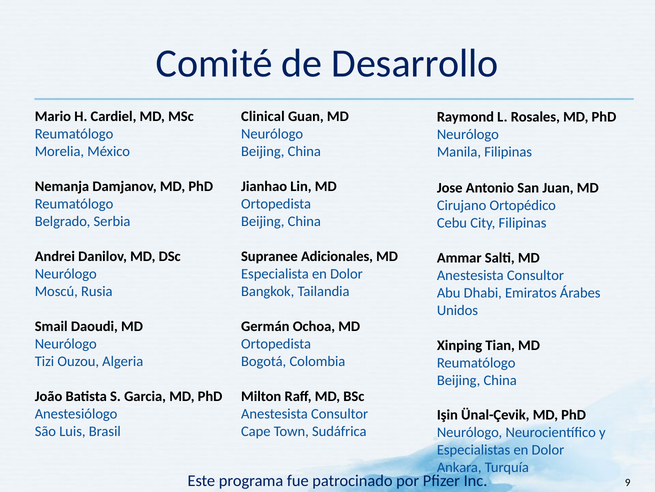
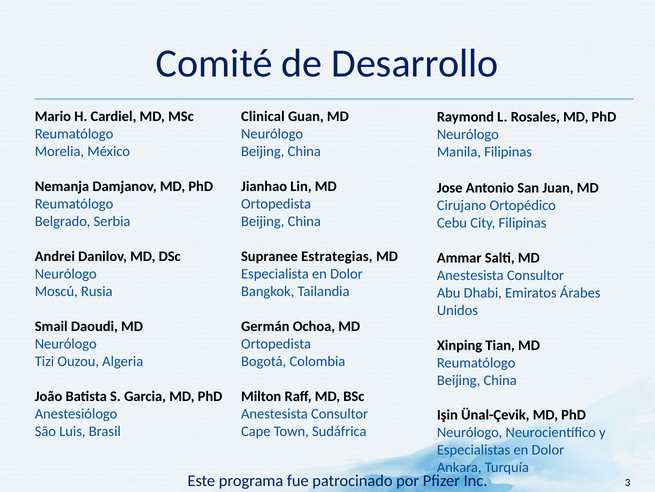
Adicionales: Adicionales -> Estrategias (337, 256)
9: 9 -> 3 (628, 482)
